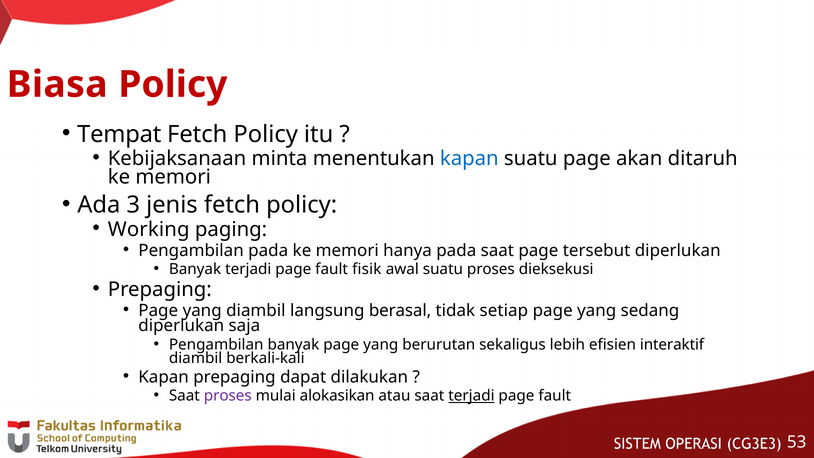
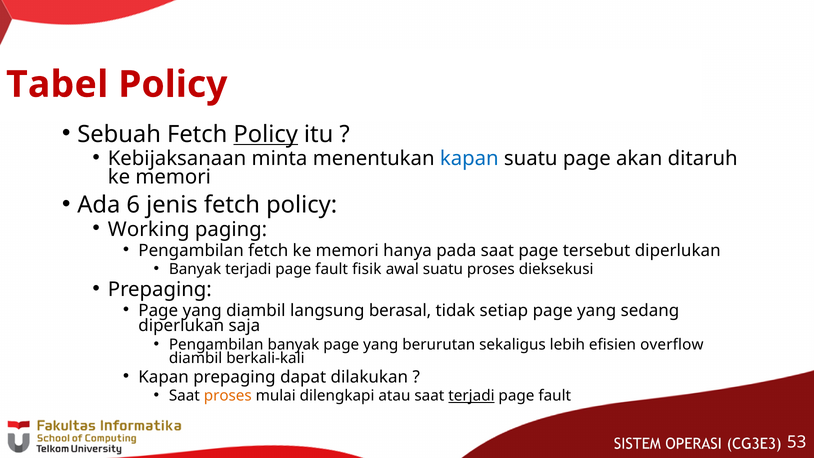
Biasa: Biasa -> Tabel (57, 84)
Tempat: Tempat -> Sebuah (119, 134)
Policy underline: none -> present (266, 134)
3: 3 -> 6 (133, 205)
Pengambilan pada: pada -> fetch (268, 250)
interaktif: interaktif -> overflow (672, 345)
proses colour: purple -> orange (228, 396)
alokasikan: alokasikan -> dilengkapi (337, 396)
